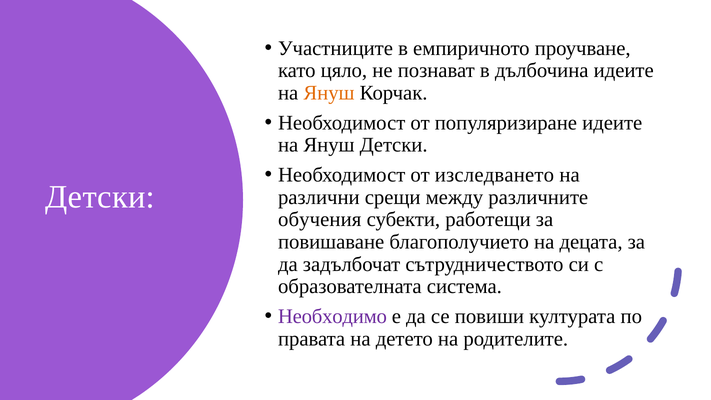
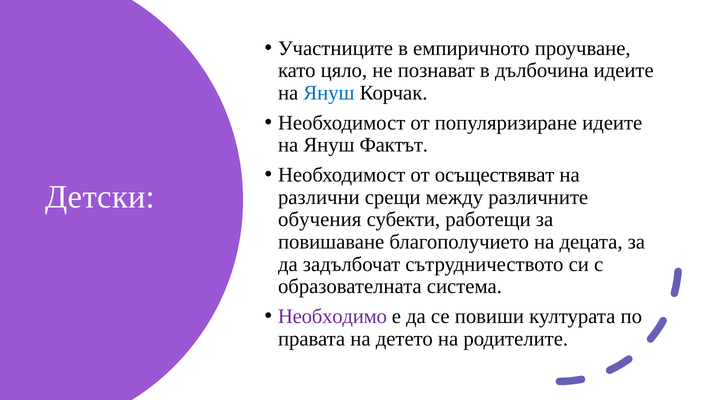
Януш colour: orange -> blue (329, 93)
Януш Детски: Детски -> Фактът (394, 145)
изследването: изследването -> осъществяват (495, 175)
